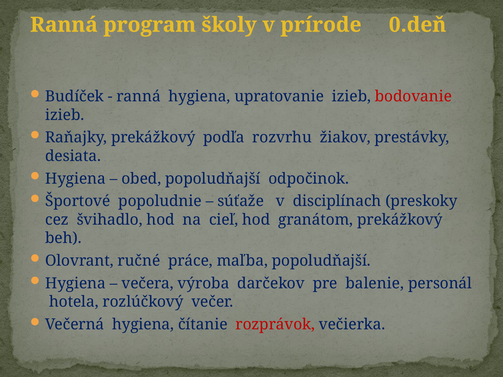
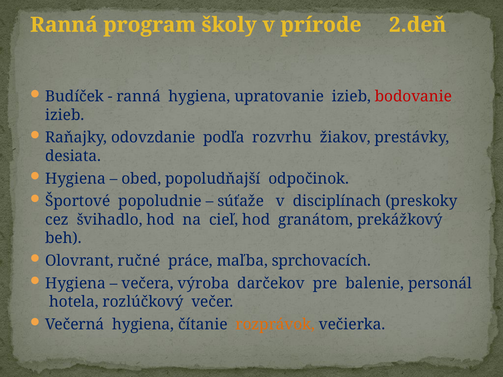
0.deň: 0.deň -> 2.deň (418, 25)
Raňajky prekážkový: prekážkový -> odovzdanie (153, 138)
maľba popoludňajší: popoludňajší -> sprchovacích (321, 261)
rozprávok colour: red -> orange (275, 325)
